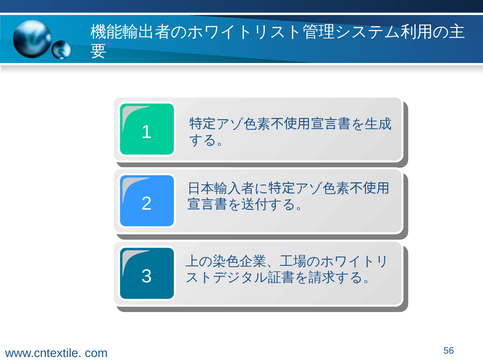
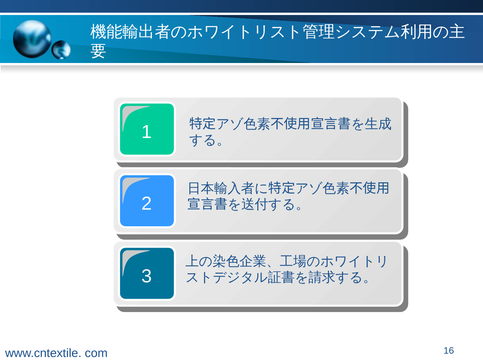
56: 56 -> 16 (449, 351)
